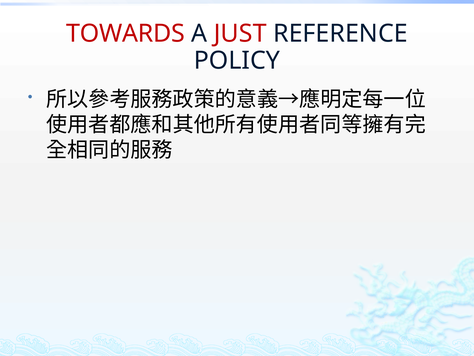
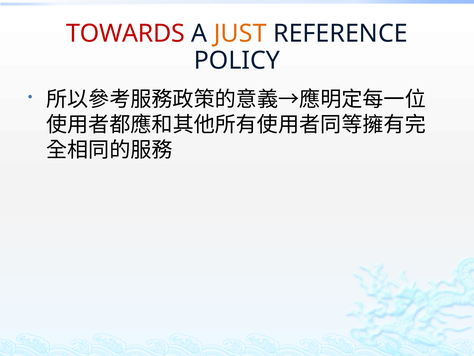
JUST colour: red -> orange (240, 34)
